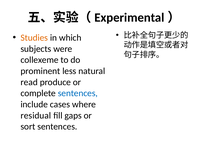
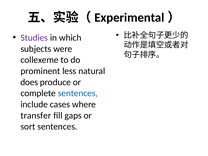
Studies colour: orange -> purple (34, 38)
read: read -> does (29, 82)
residual: residual -> transfer (36, 115)
